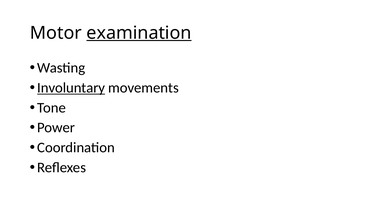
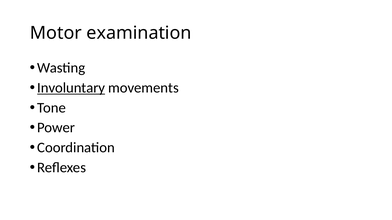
examination underline: present -> none (139, 33)
